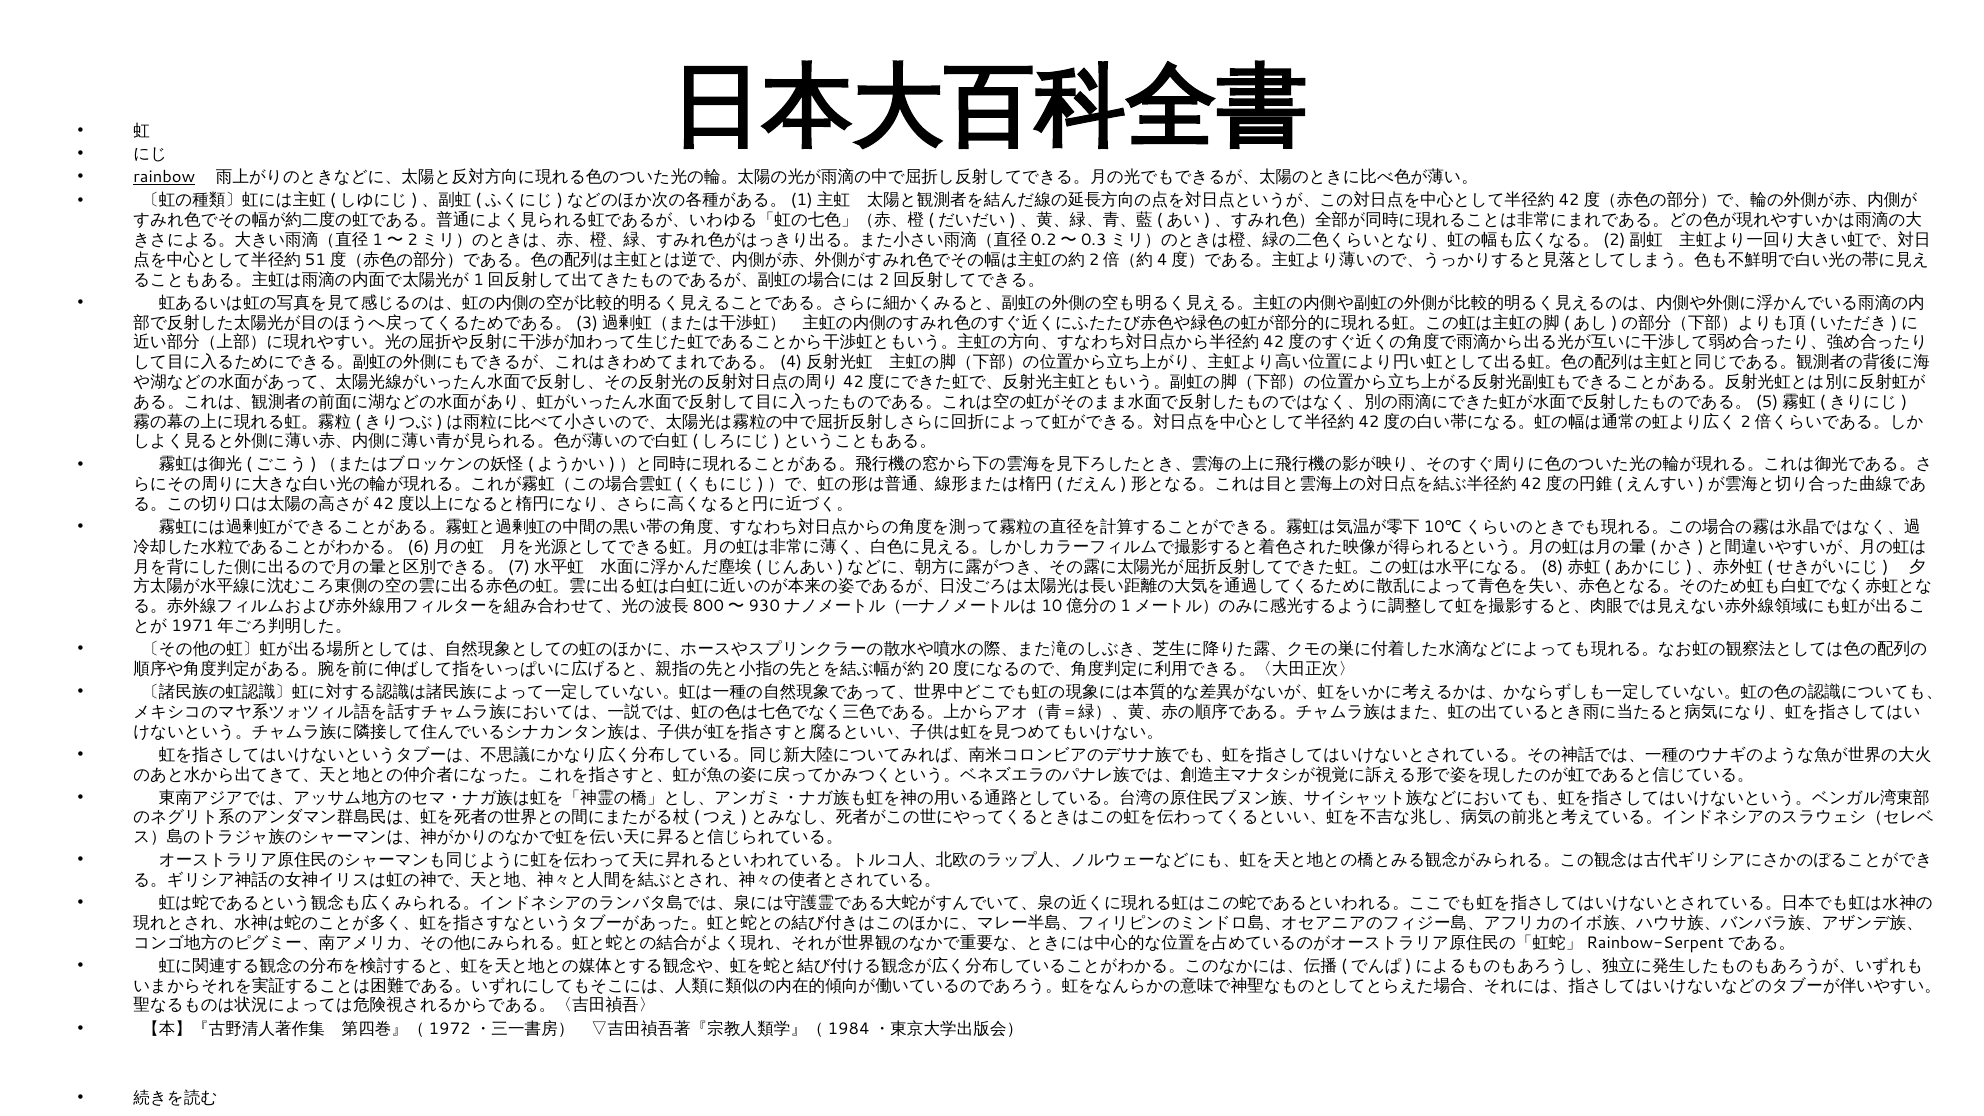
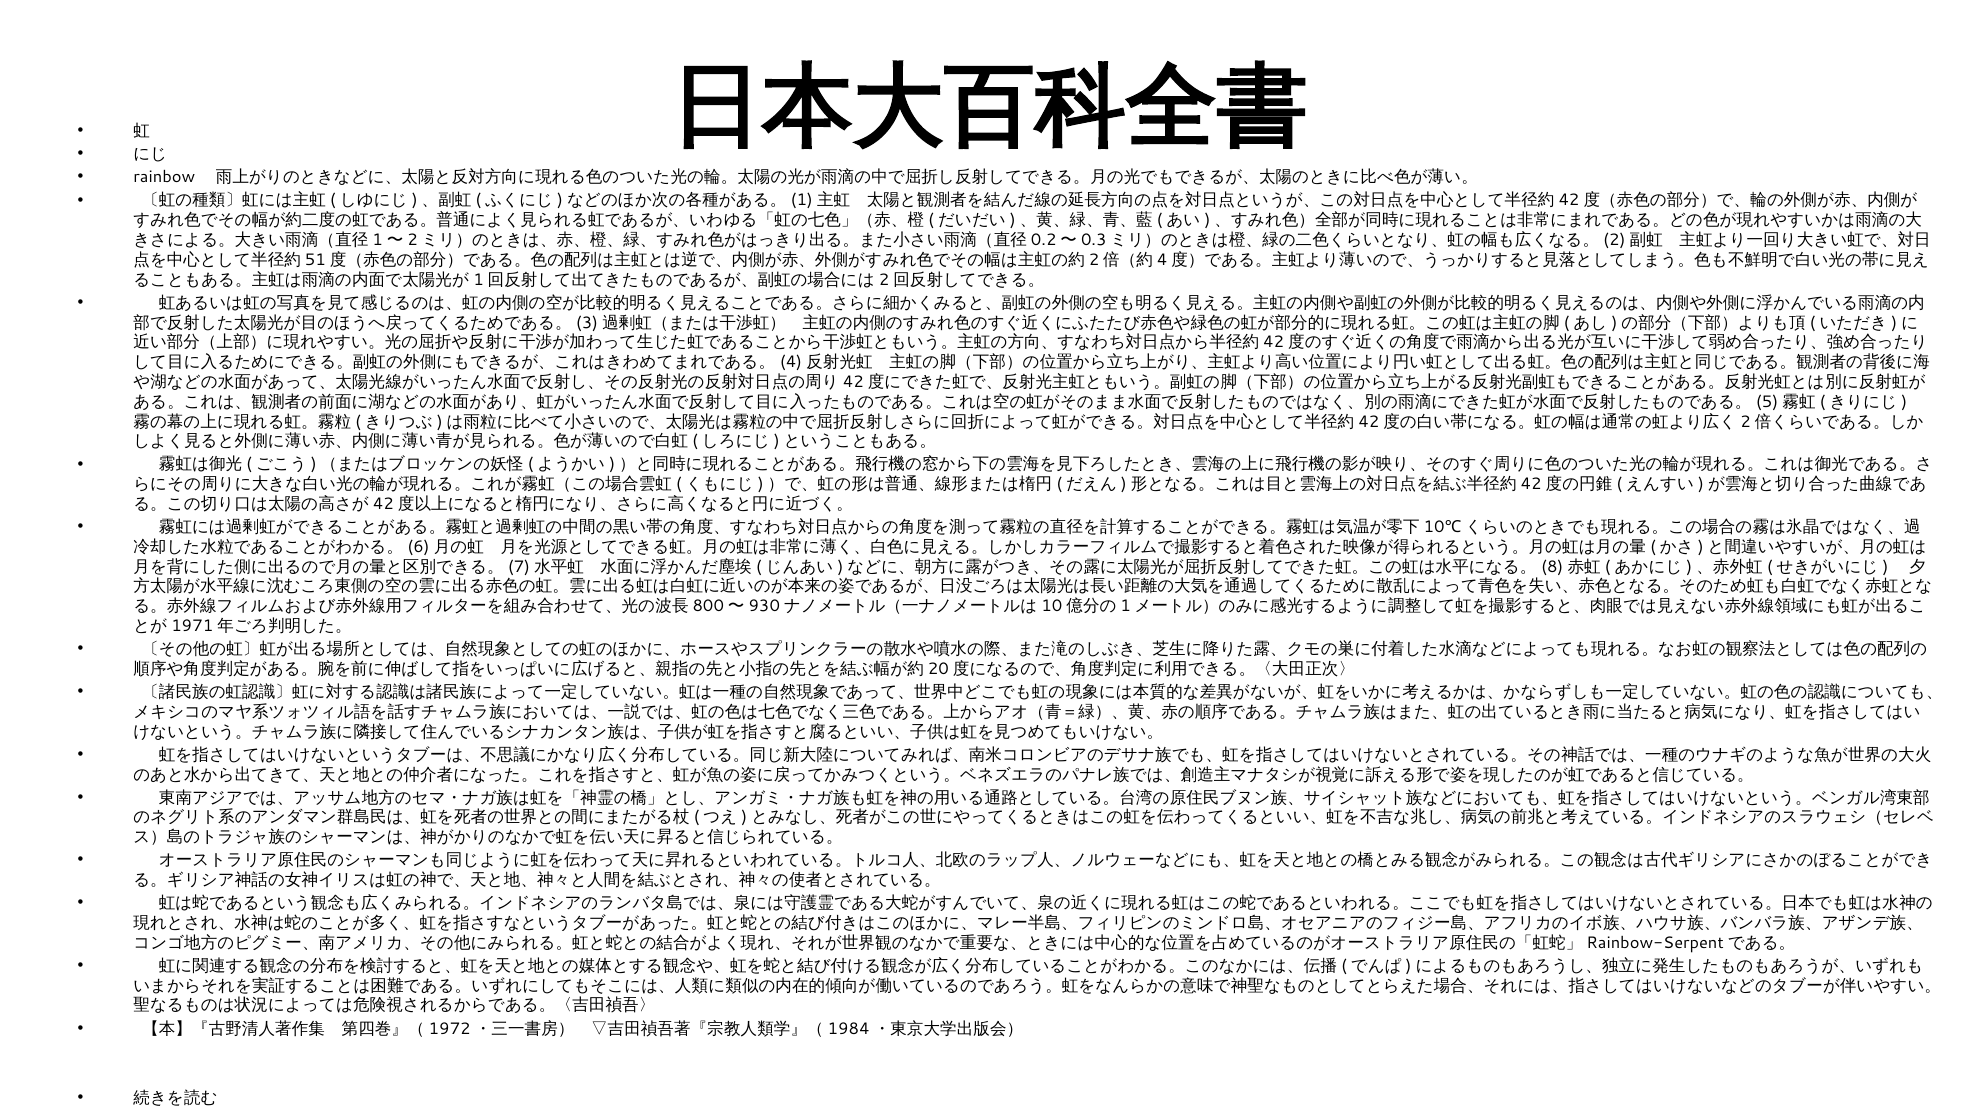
rainbow underline: present -> none (164, 177)
